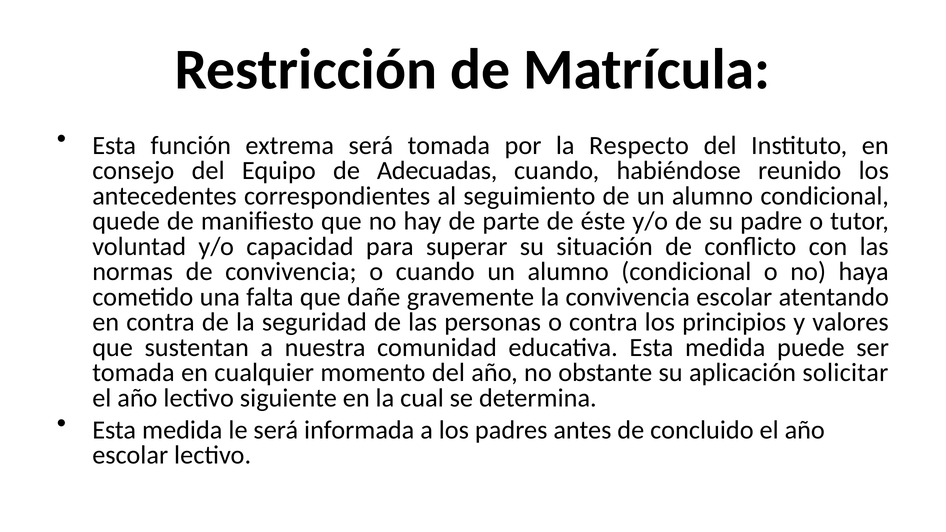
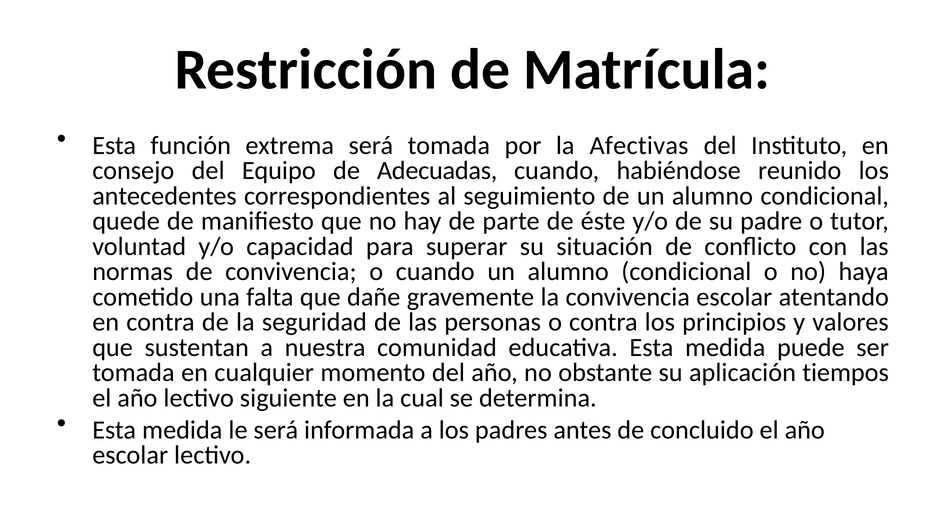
Respecto: Respecto -> Afectivas (639, 145)
solicitar: solicitar -> tiempos (846, 373)
